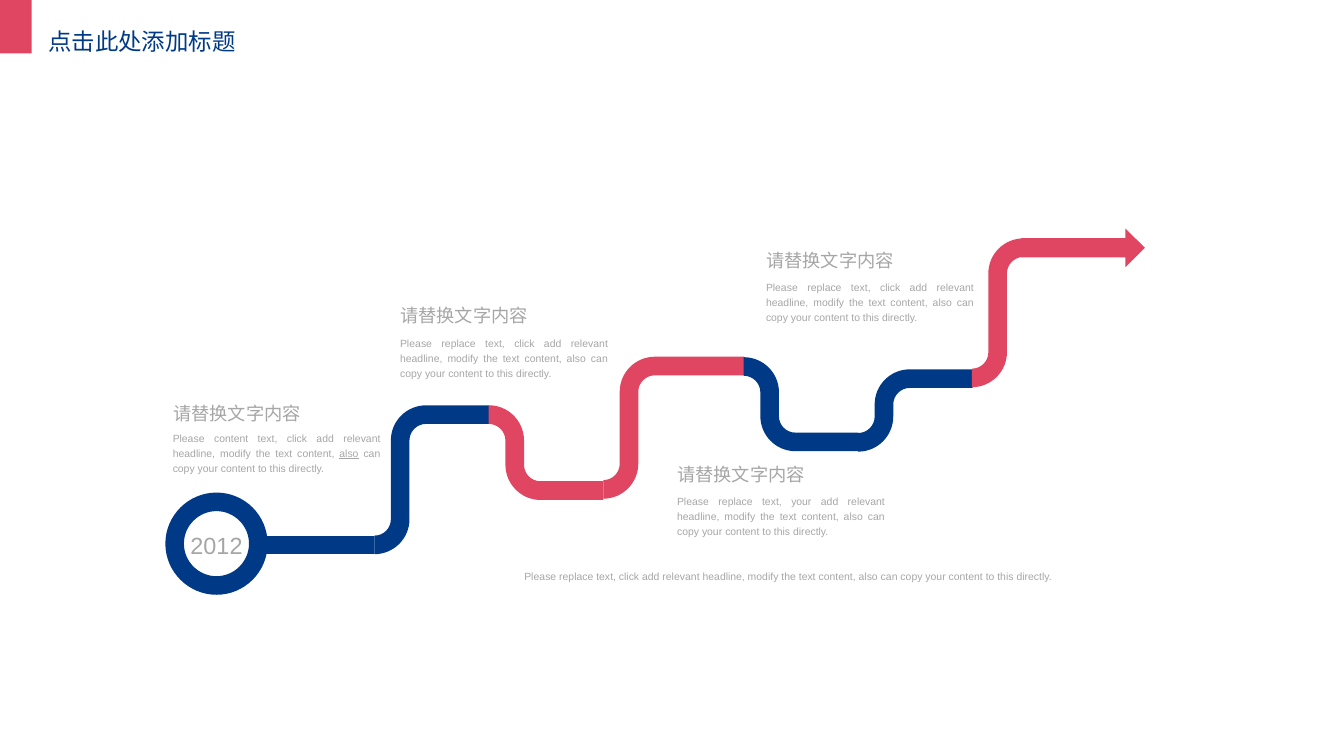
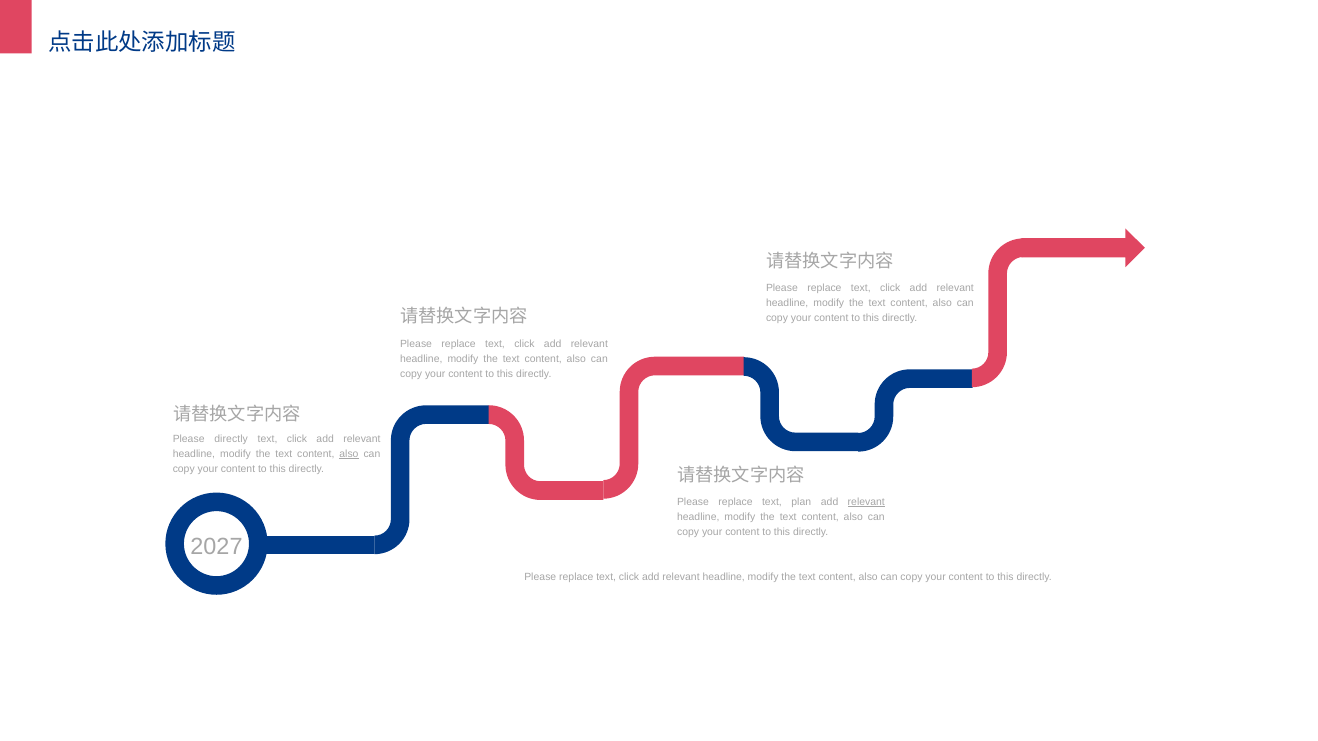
Please content: content -> directly (231, 440)
text your: your -> plan (801, 502)
relevant underline: none -> present (866, 502)
2012: 2012 -> 2027 (217, 547)
